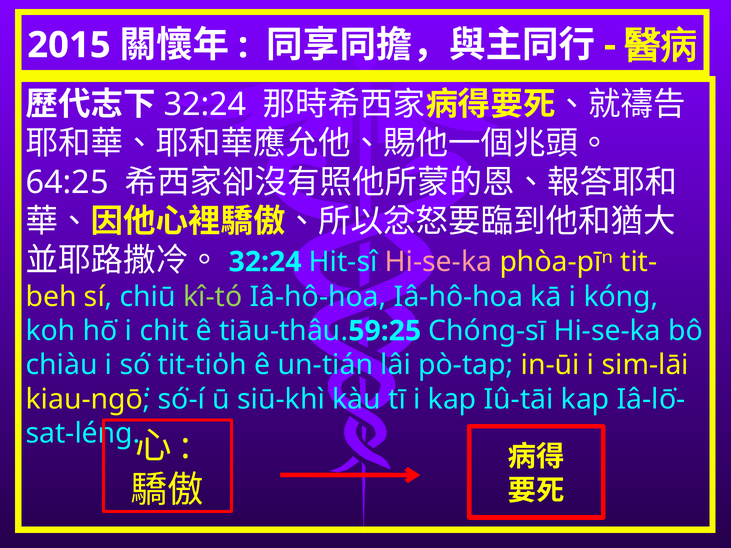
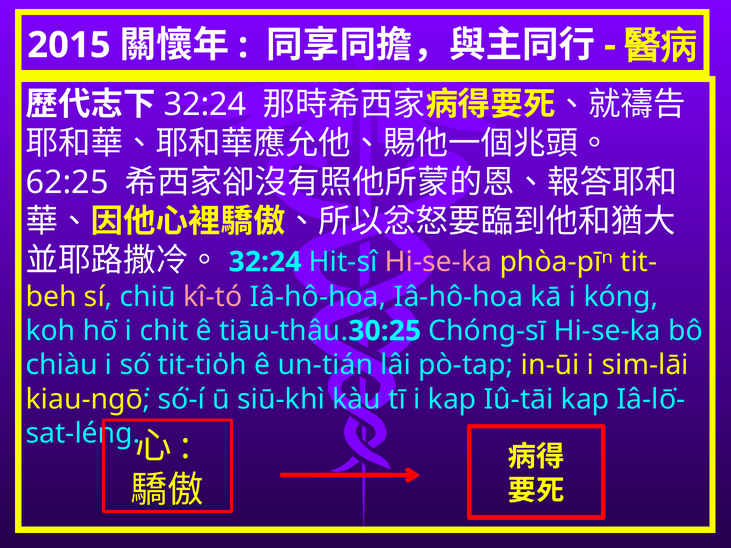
64:25: 64:25 -> 62:25 (67, 183)
kî-tó colour: light green -> pink (213, 297)
59:25: 59:25 -> 30:25 (385, 331)
